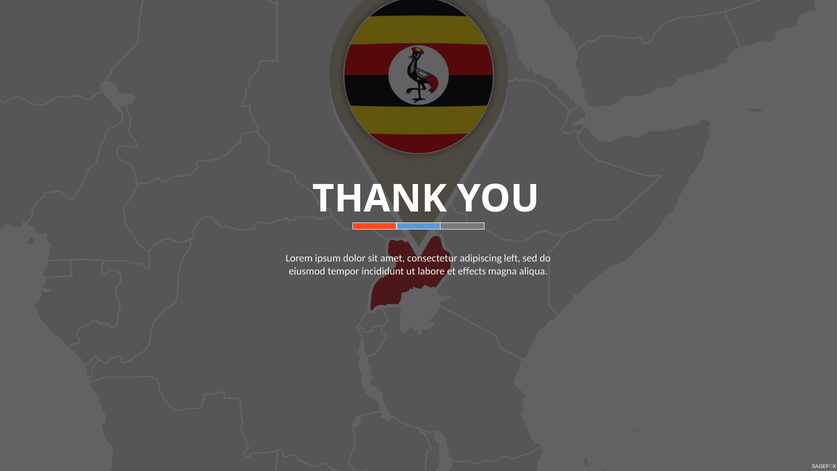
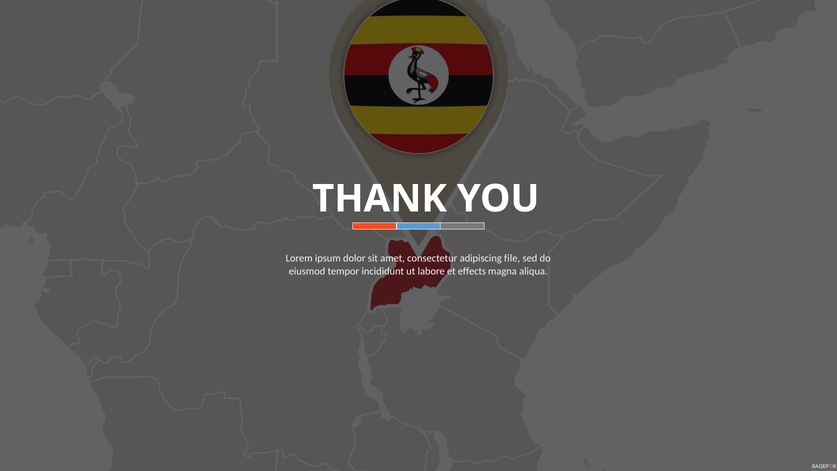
left: left -> file (512, 258)
